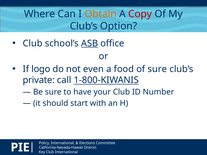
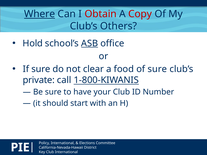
Where underline: none -> present (40, 14)
Obtain colour: orange -> red (101, 14)
Option: Option -> Others (119, 26)
Club: Club -> Hold (33, 43)
If logo: logo -> sure (41, 69)
even: even -> clear (94, 69)
